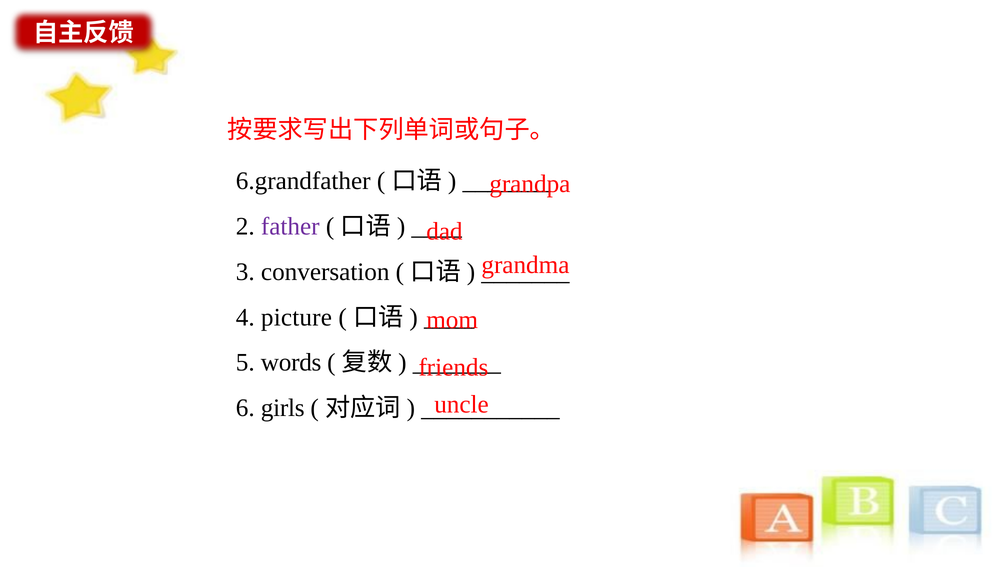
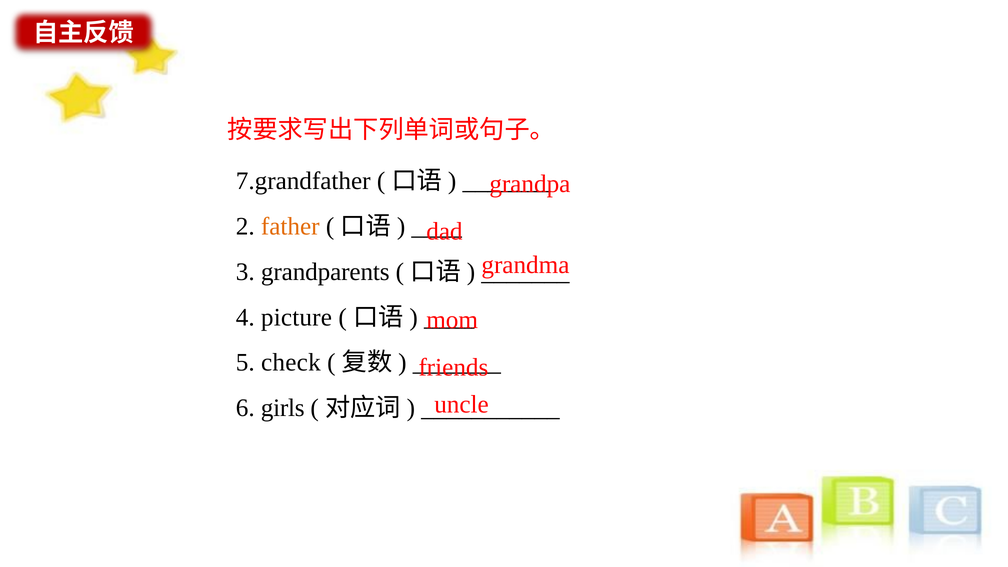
6.grandfather: 6.grandfather -> 7.grandfather (303, 181)
father colour: purple -> orange (290, 227)
conversation: conversation -> grandparents (325, 272)
words: words -> check (291, 363)
